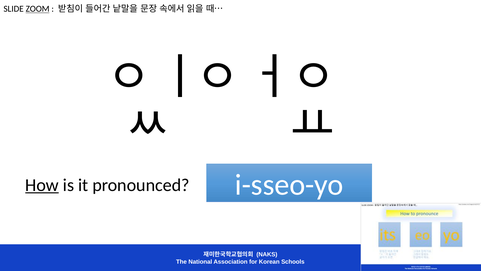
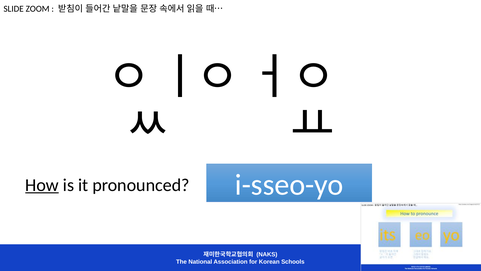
ZOOM underline: present -> none (38, 9)
